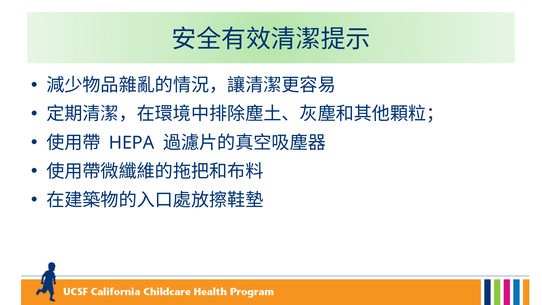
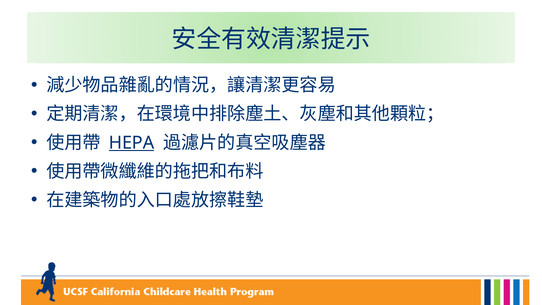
HEPA underline: none -> present (132, 143)
